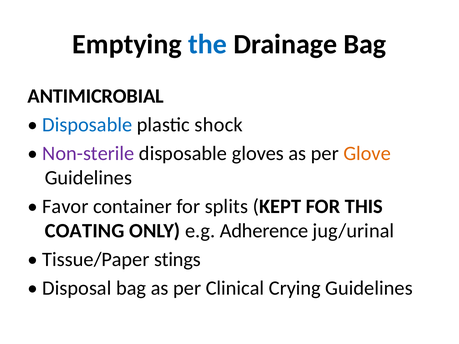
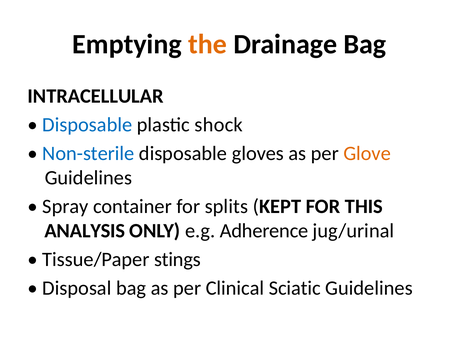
the colour: blue -> orange (208, 44)
ANTIMICROBIAL: ANTIMICROBIAL -> INTRACELLULAR (96, 96)
Non-sterile colour: purple -> blue (88, 153)
Favor: Favor -> Spray (65, 207)
COATING: COATING -> ANALYSIS (85, 231)
Crying: Crying -> Sciatic (295, 288)
